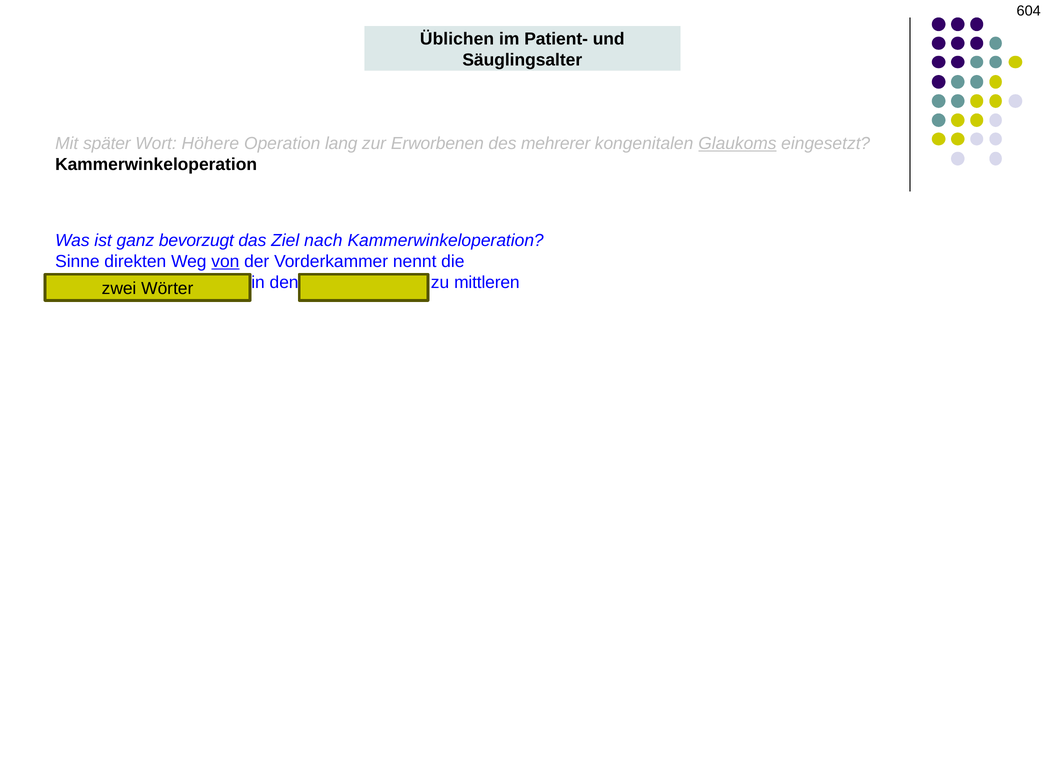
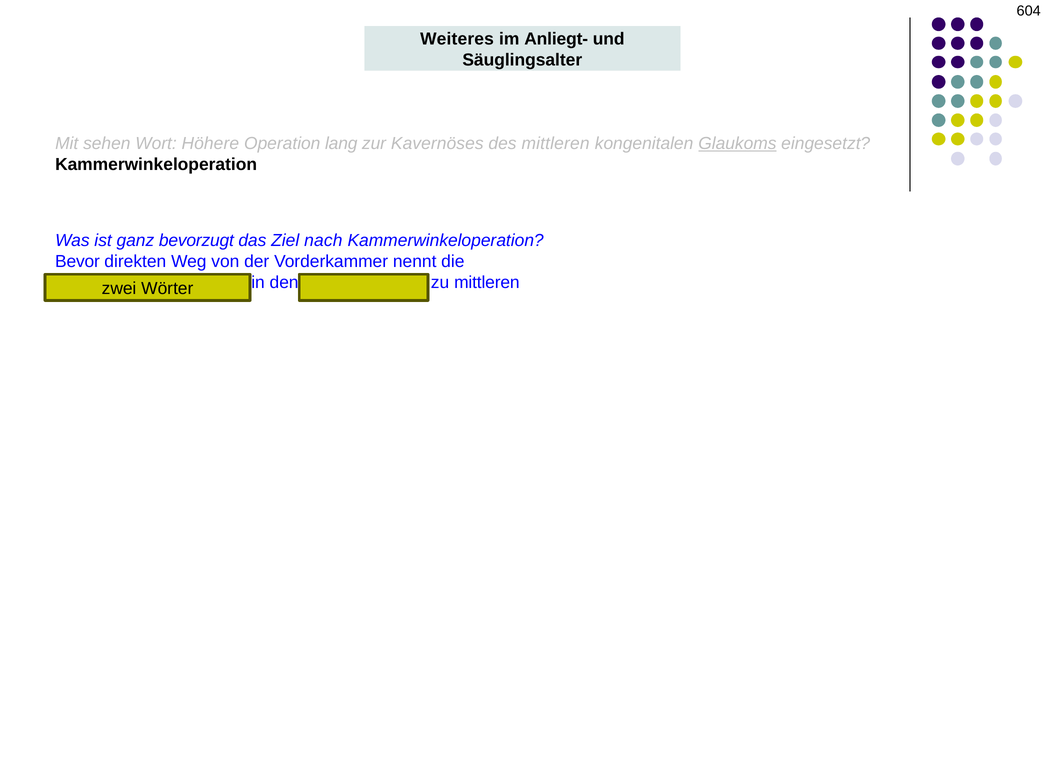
Üblichen: Üblichen -> Weiteres (457, 39)
Patient-: Patient- -> Anliegt- (556, 39)
später: später -> sehen (107, 144)
Erworbenen: Erworbenen -> Kavernöses (437, 144)
des mehrerer: mehrerer -> mittleren (556, 144)
Sinne: Sinne -> Bevor (77, 261)
von underline: present -> none (225, 261)
